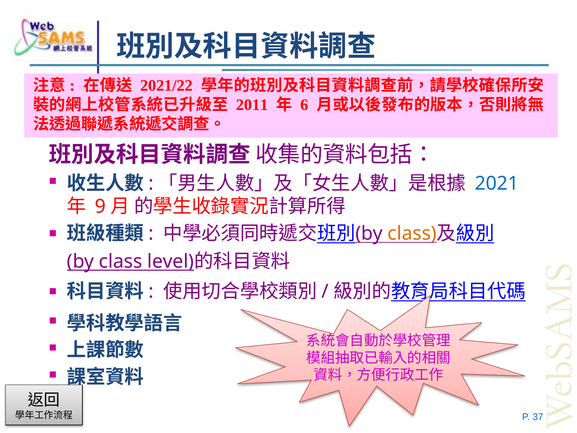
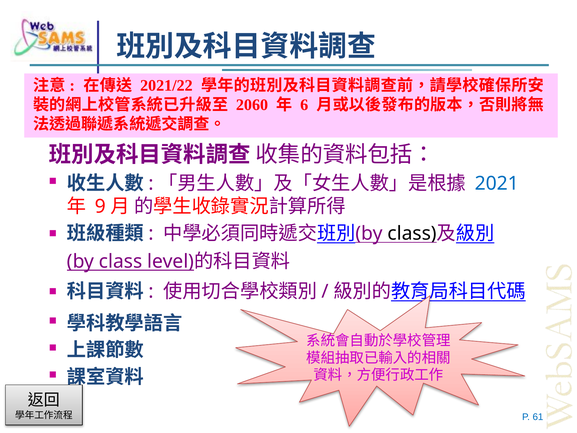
2011: 2011 -> 2060 (252, 105)
class colour: orange -> black (412, 233)
37: 37 -> 61 (538, 417)
